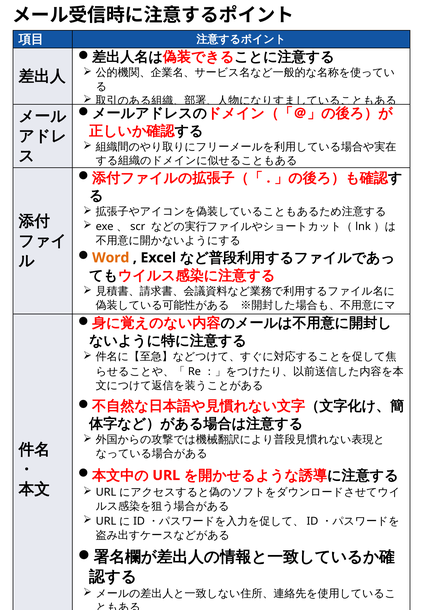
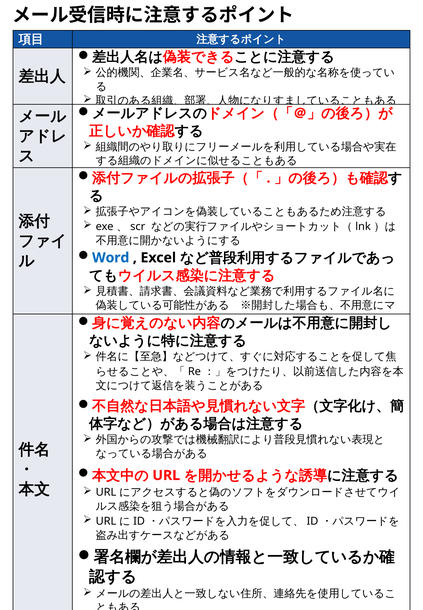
Word colour: orange -> blue (111, 258)
